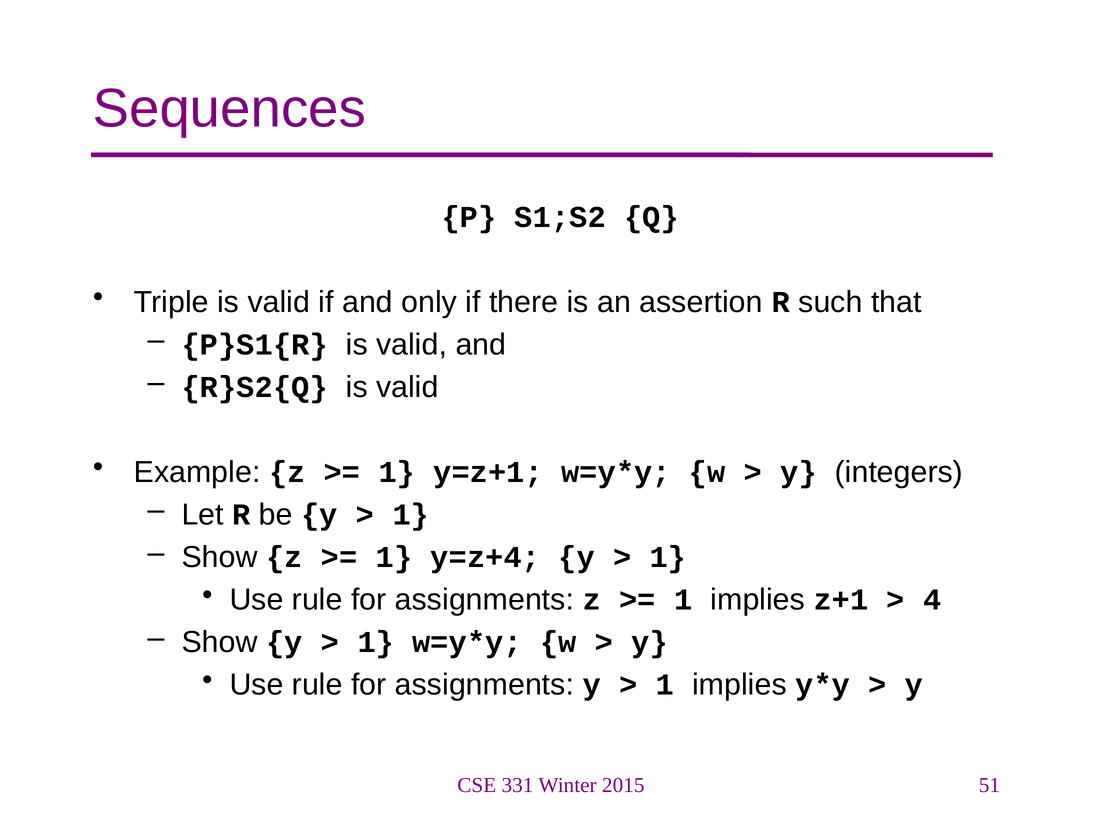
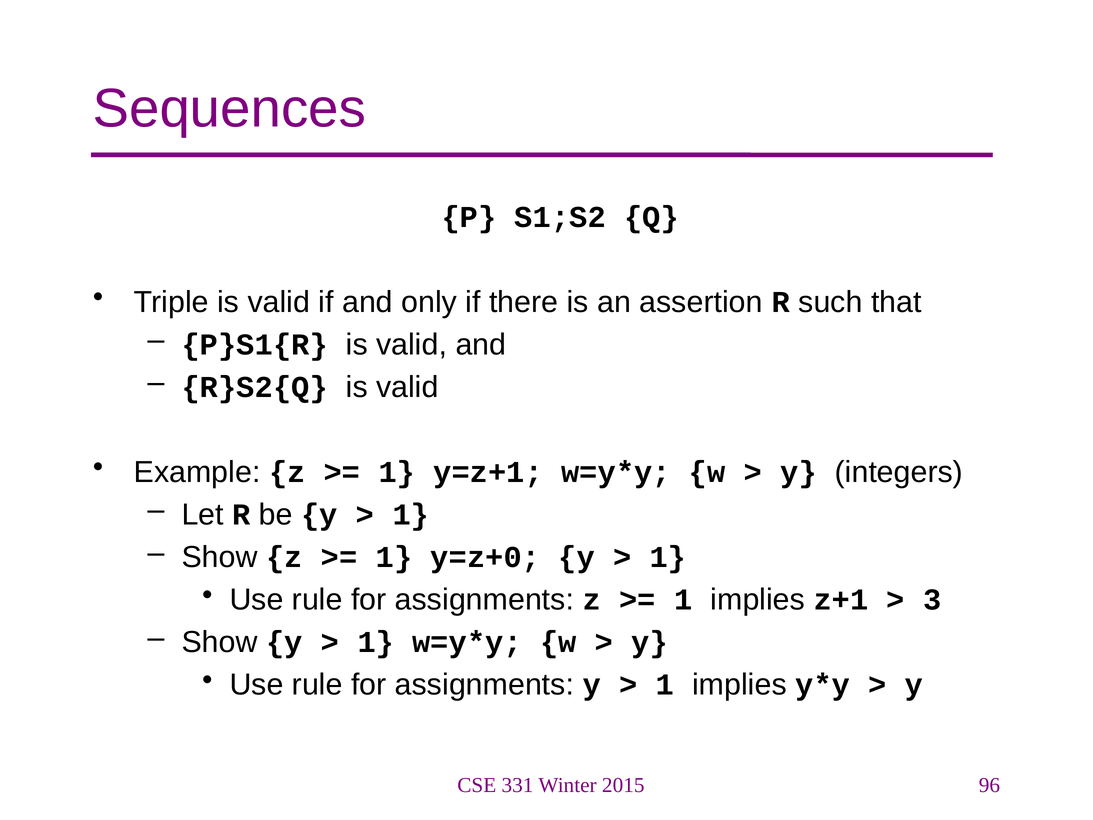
y=z+4: y=z+4 -> y=z+0 (485, 557)
4: 4 -> 3 (932, 600)
51: 51 -> 96 (989, 785)
